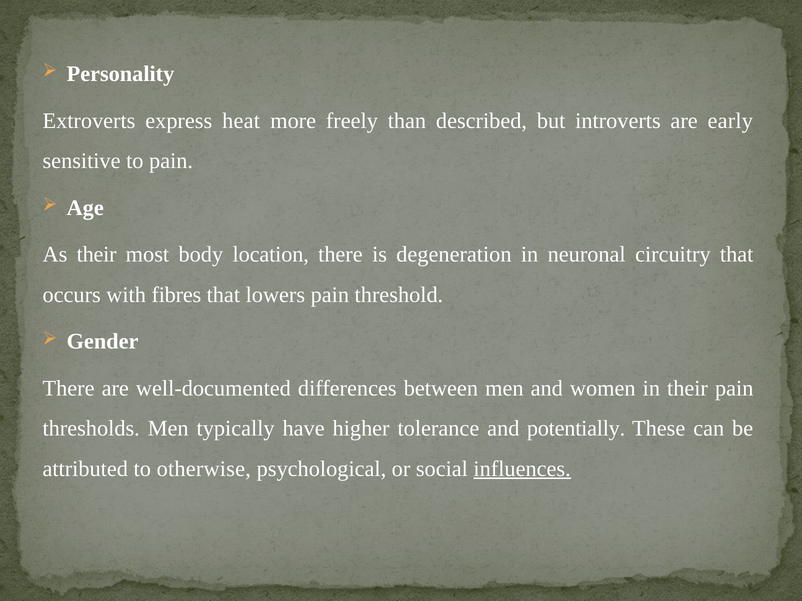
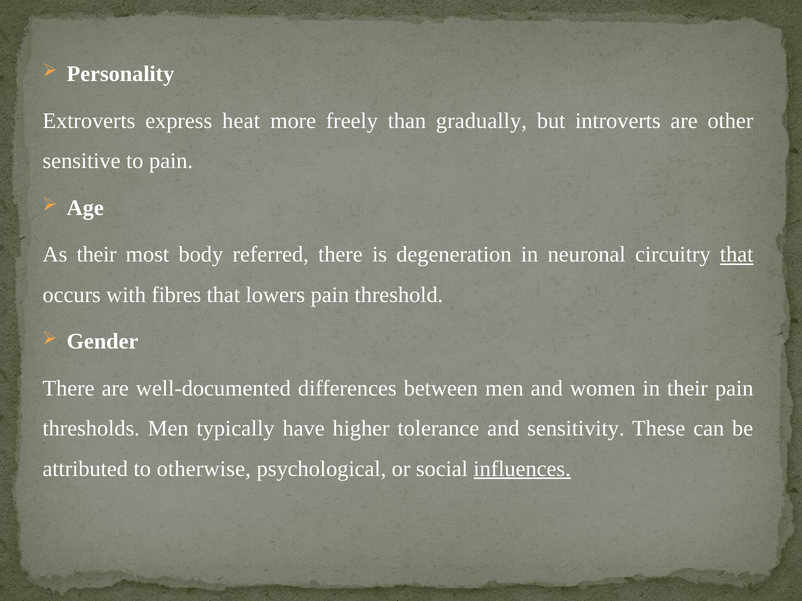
described: described -> gradually (481, 121)
early: early -> other (730, 121)
location: location -> referred (271, 255)
that underline: none -> present (737, 255)
potentially: potentially -> sensitivity (576, 429)
